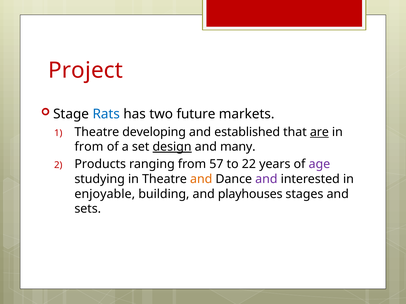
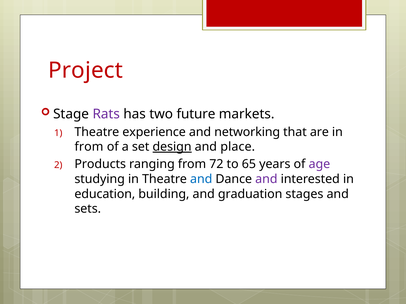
Rats colour: blue -> purple (106, 114)
developing: developing -> experience (154, 132)
established: established -> networking (247, 132)
are underline: present -> none (319, 132)
many: many -> place (238, 147)
57: 57 -> 72 (216, 164)
22: 22 -> 65 (249, 164)
and colour: orange -> blue (201, 179)
enjoyable: enjoyable -> education (105, 194)
playhouses: playhouses -> graduation (250, 194)
